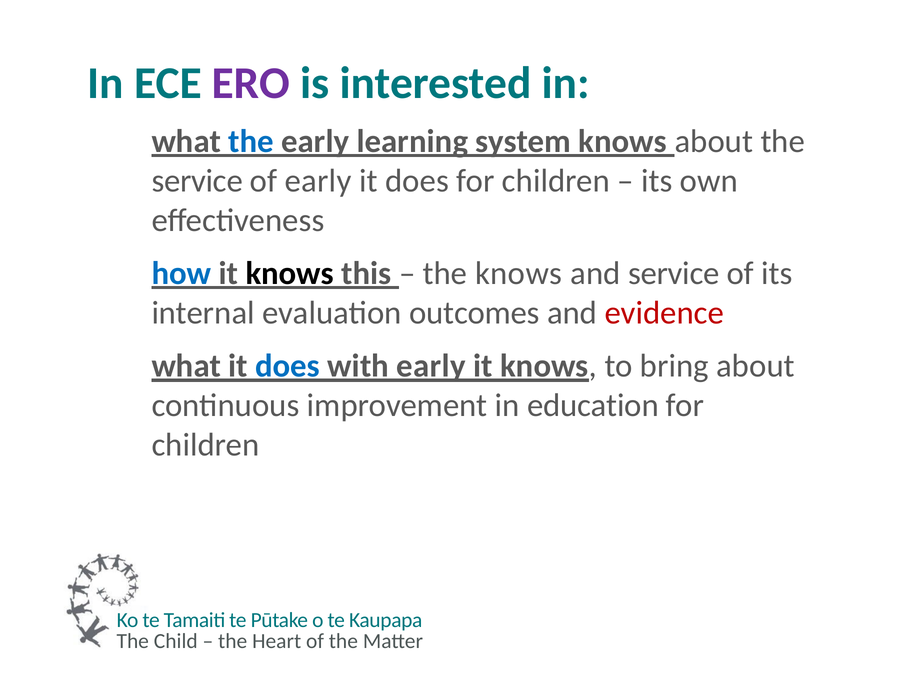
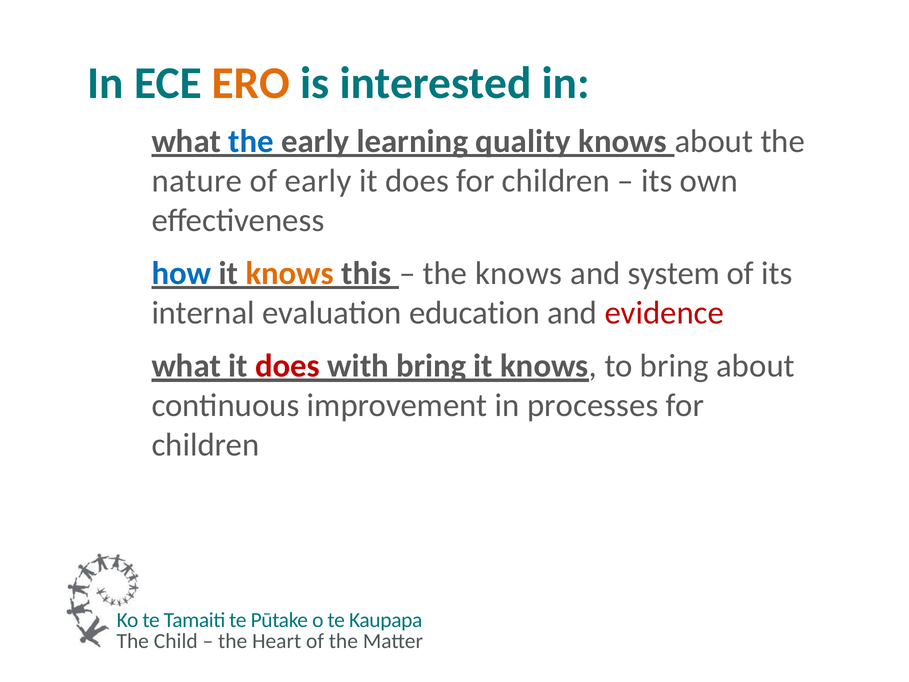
ERO colour: purple -> orange (251, 83)
system: system -> quality (523, 141)
service: service -> nature (197, 181)
knows colour: black -> orange (290, 273)
and service: service -> system (674, 273)
outcomes: outcomes -> education (474, 313)
does colour: blue -> red (288, 366)
with early: early -> bring (431, 366)
education: education -> processes (593, 405)
